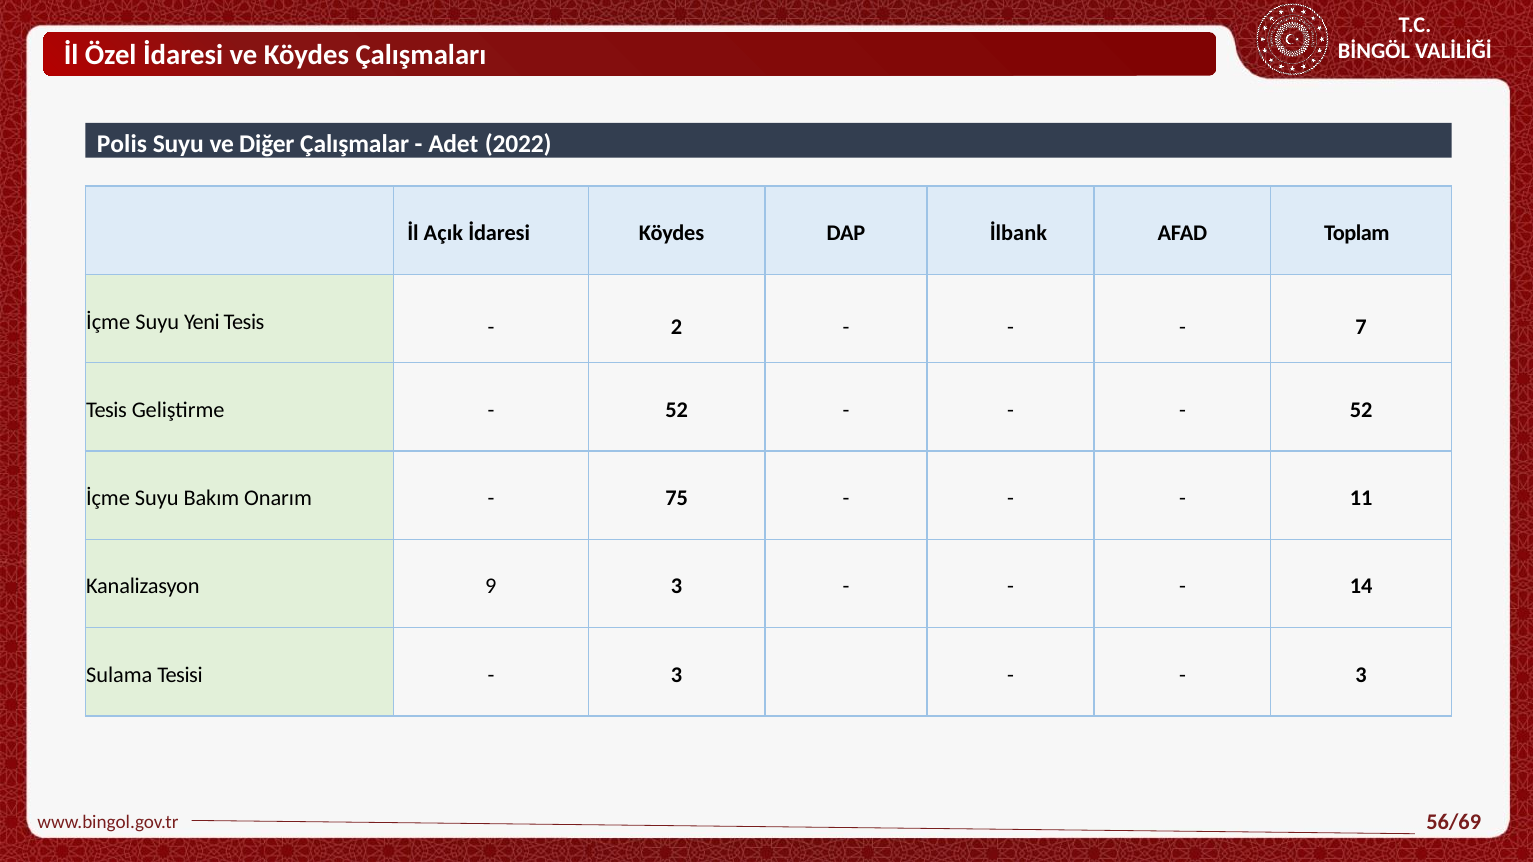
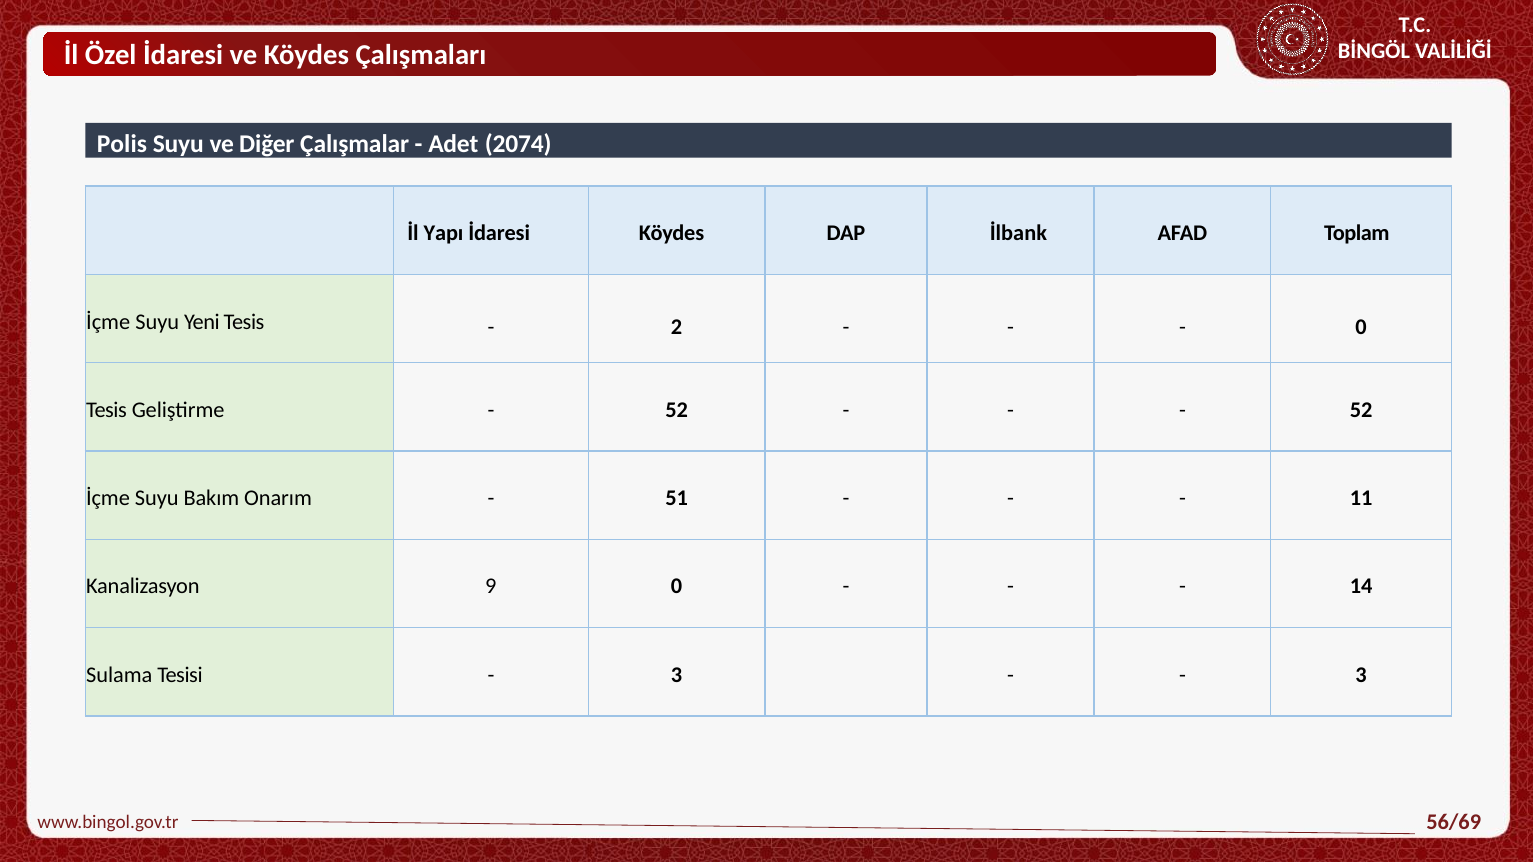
2022: 2022 -> 2074 (518, 144)
Açık: Açık -> Yapı (444, 233)
7: 7 -> 0 (1361, 327)
75: 75 -> 51 (677, 498)
9 3: 3 -> 0 (677, 587)
